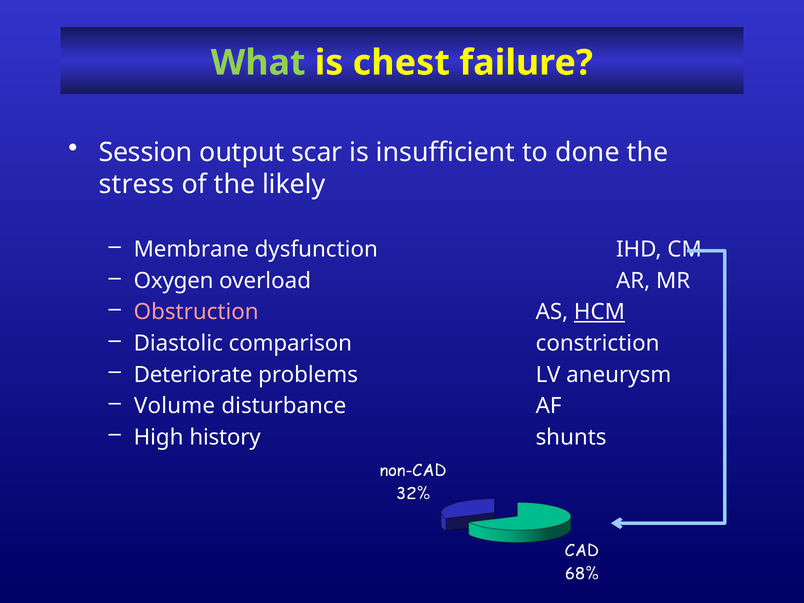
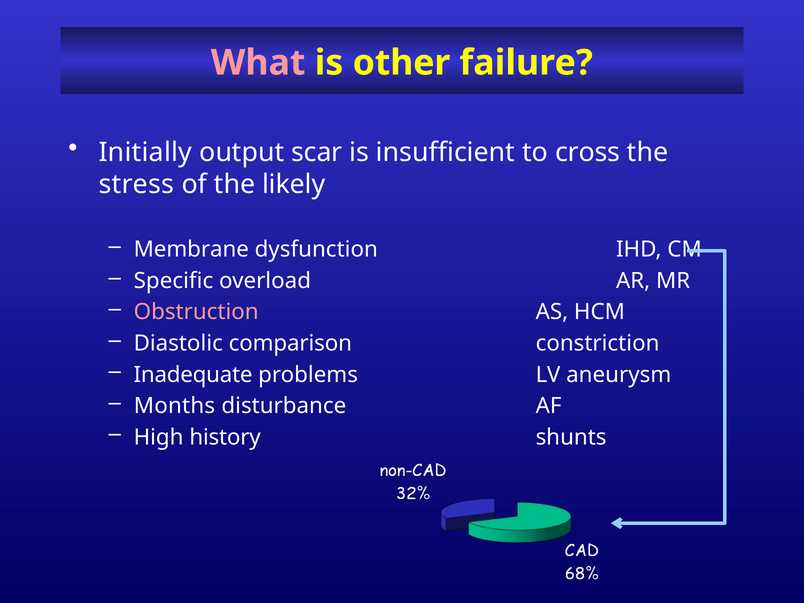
What colour: light green -> pink (258, 63)
chest: chest -> other (401, 63)
Session: Session -> Initially (145, 152)
done: done -> cross (588, 152)
Oxygen: Oxygen -> Specific (173, 281)
HCM underline: present -> none (599, 312)
Deteriorate: Deteriorate -> Inadequate (193, 375)
Volume: Volume -> Months (175, 406)
